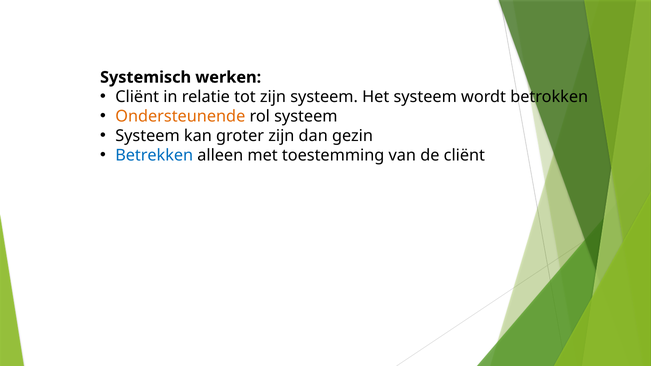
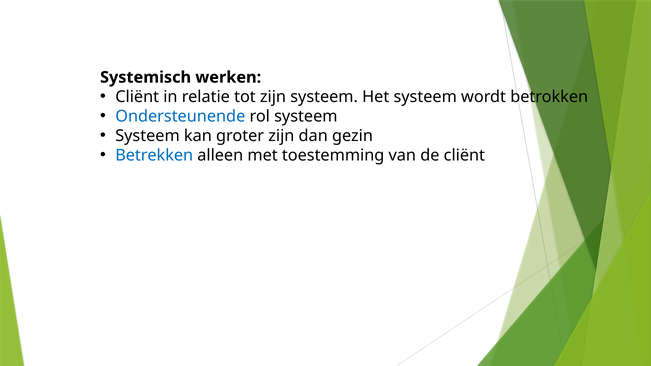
Ondersteunende colour: orange -> blue (180, 116)
